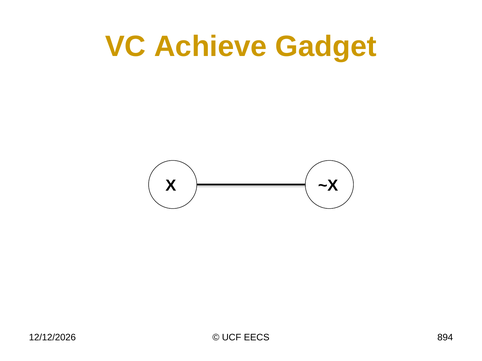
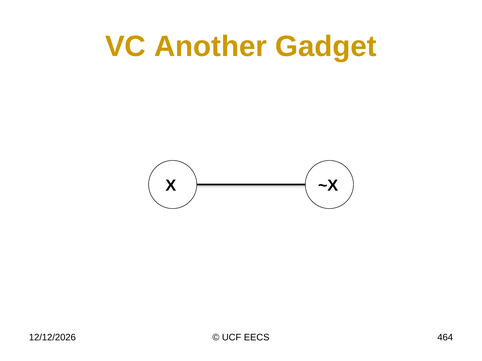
Achieve: Achieve -> Another (210, 47)
894: 894 -> 464 (445, 338)
